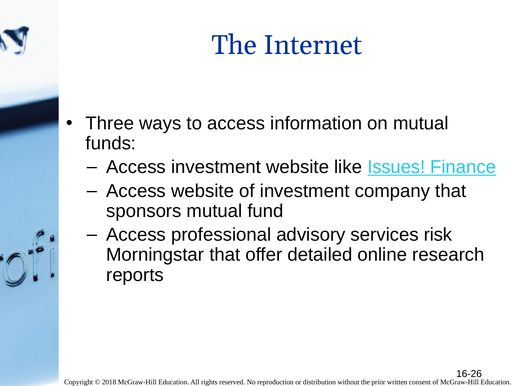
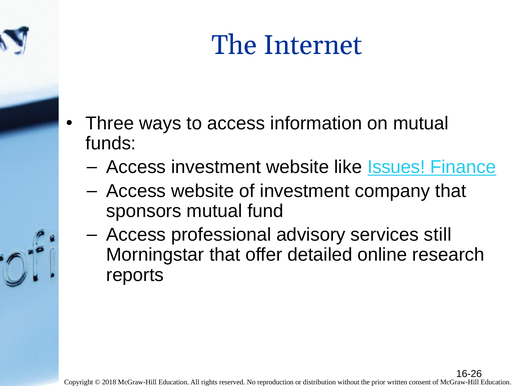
risk: risk -> still (438, 234)
